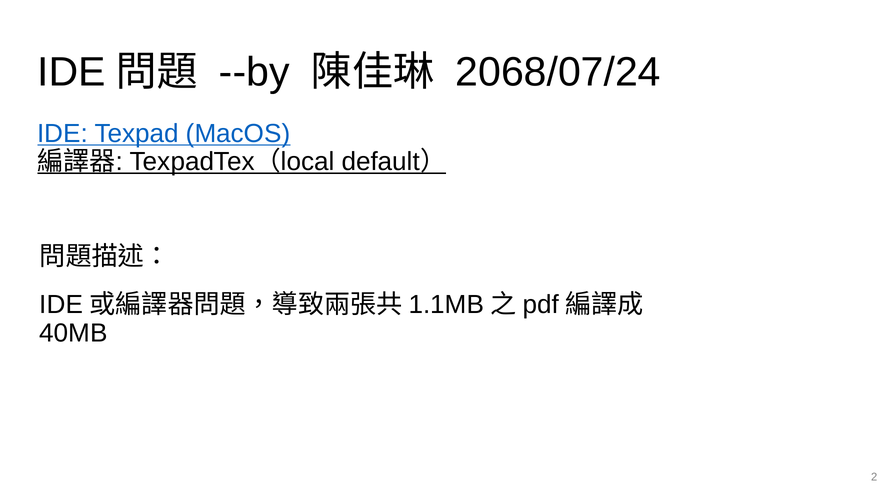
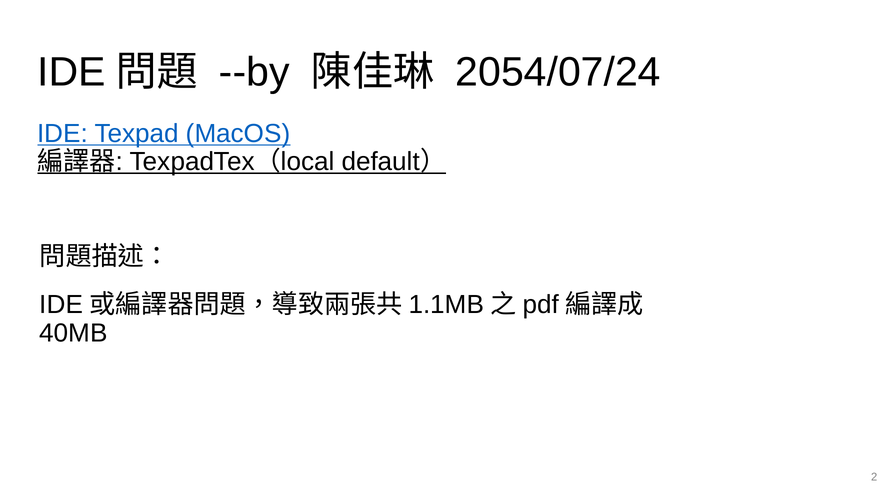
2068/07/24: 2068/07/24 -> 2054/07/24 (558, 72)
